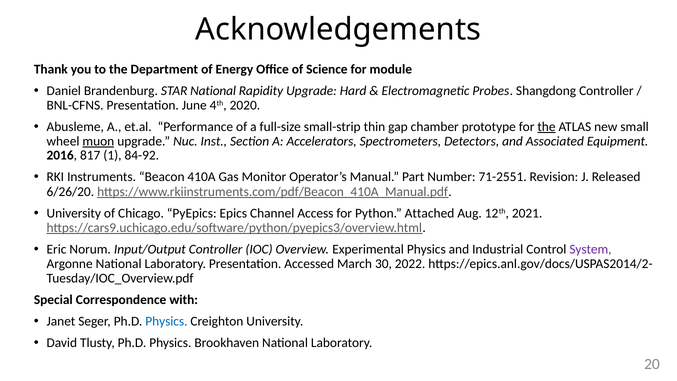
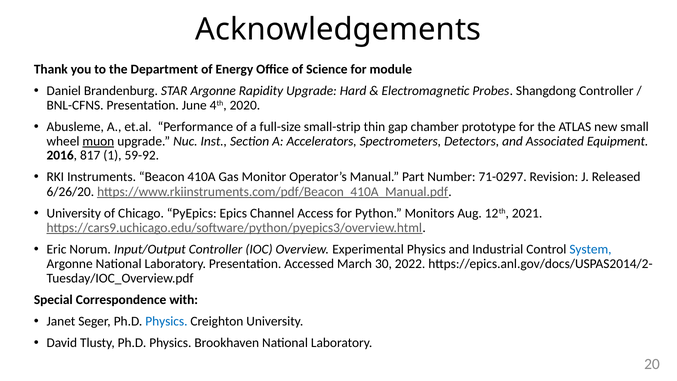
STAR National: National -> Argonne (213, 91)
the underline: present -> none (546, 127)
84-92: 84-92 -> 59-92 (142, 155)
71-2551: 71-2551 -> 71-0297 (503, 177)
Attached: Attached -> Monitors (430, 213)
System colour: purple -> blue (590, 249)
